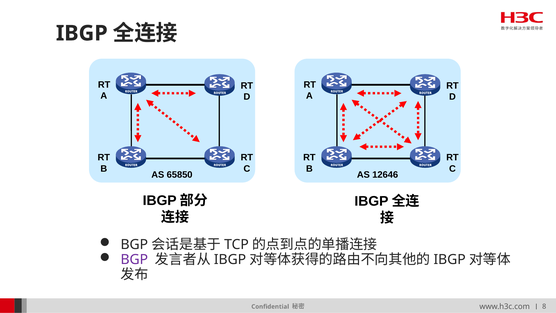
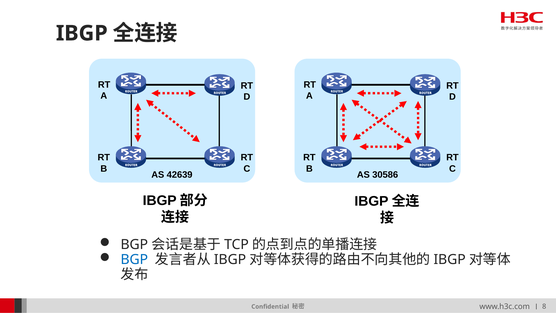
65850: 65850 -> 42639 (180, 175)
12646: 12646 -> 30586 (385, 175)
BGP colour: purple -> blue (134, 259)
